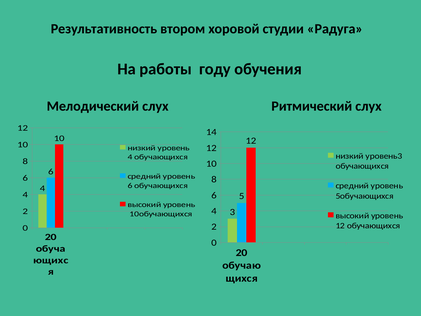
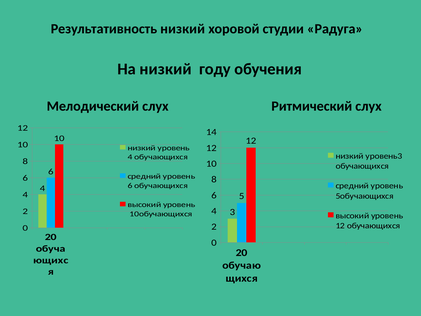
Результативность втором: втором -> низкий (183, 29)
На работы: работы -> низкий (166, 69)
